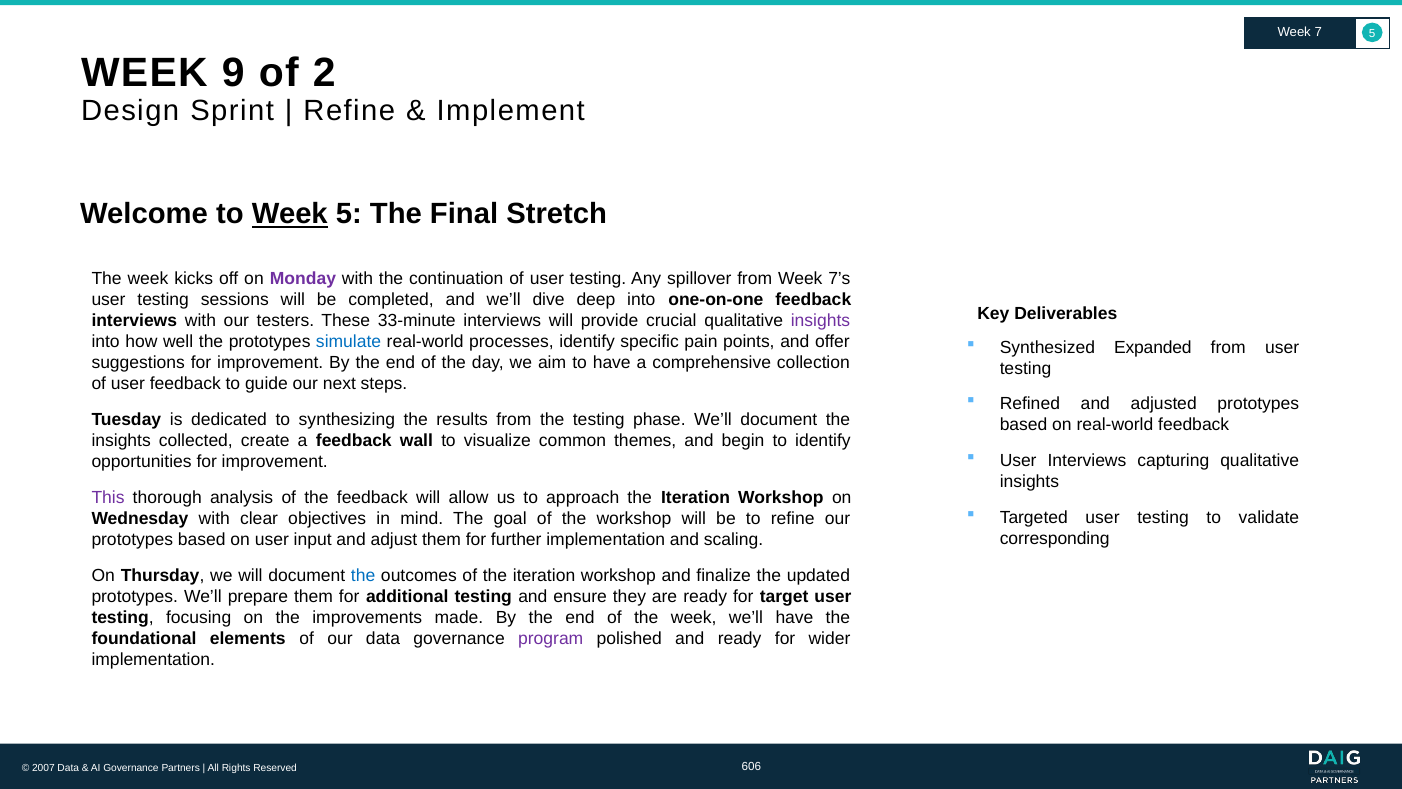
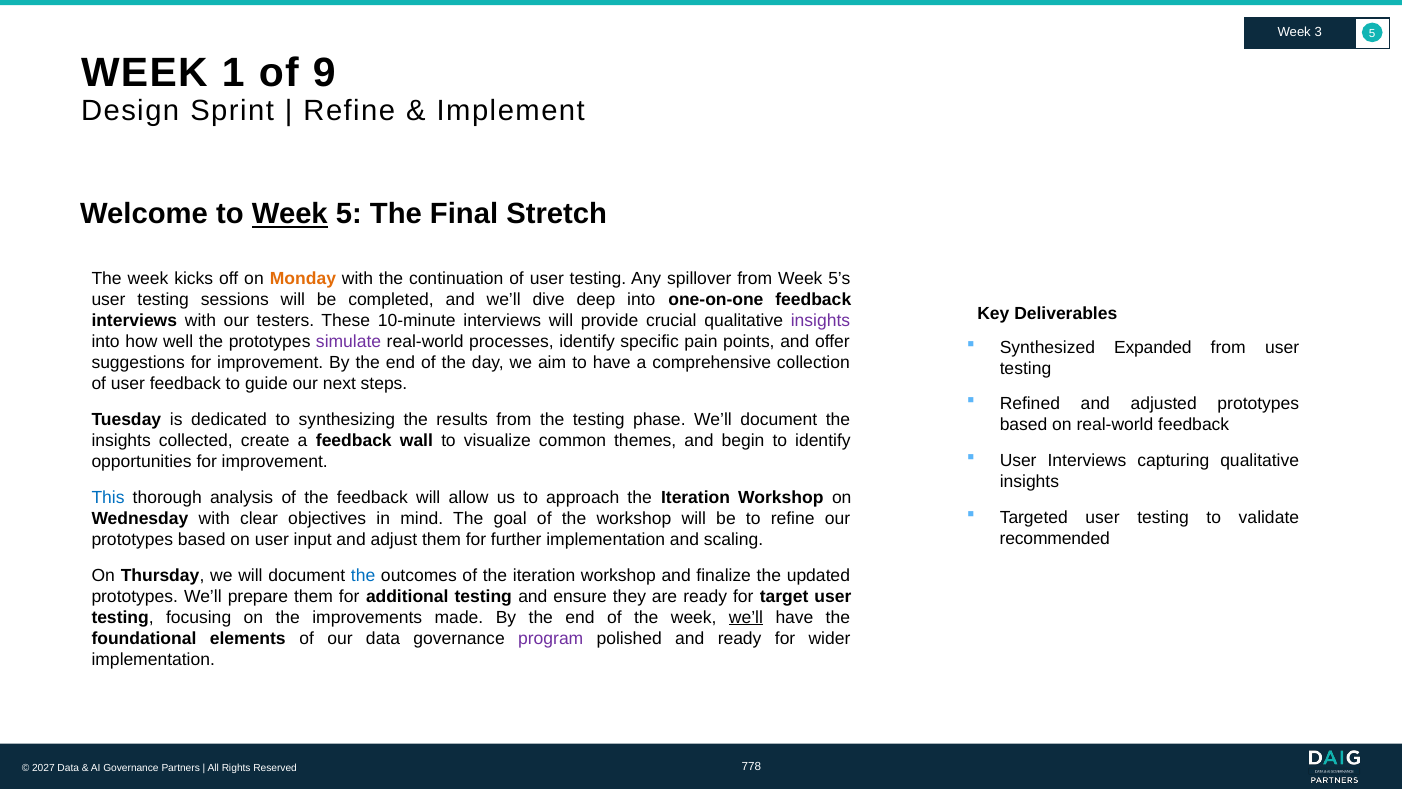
7: 7 -> 3 (1318, 32)
9: 9 -> 1 (233, 73)
2: 2 -> 9 (324, 73)
Monday colour: purple -> orange (303, 279)
7’s: 7’s -> 5’s (839, 279)
33-minute: 33-minute -> 10-minute (417, 321)
simulate colour: blue -> purple (349, 342)
This colour: purple -> blue (108, 497)
corresponding: corresponding -> recommended (1055, 538)
we’ll underline: none -> present (746, 617)
2007: 2007 -> 2027 (43, 768)
606: 606 -> 778 (751, 767)
